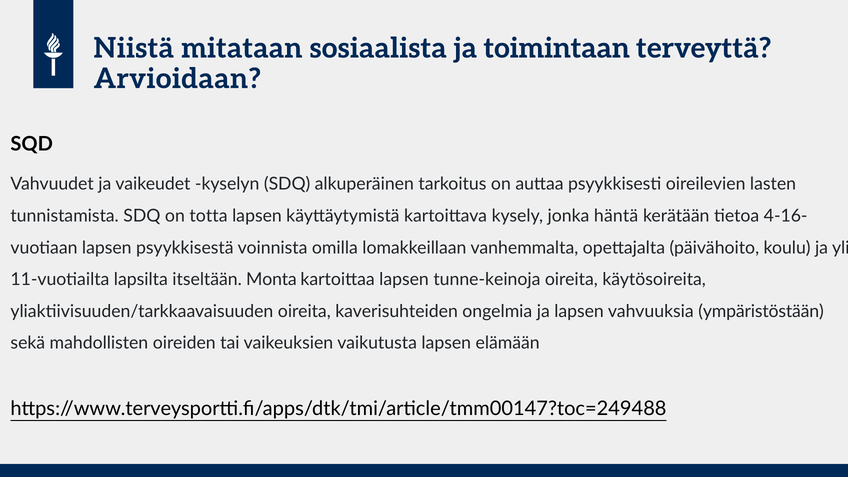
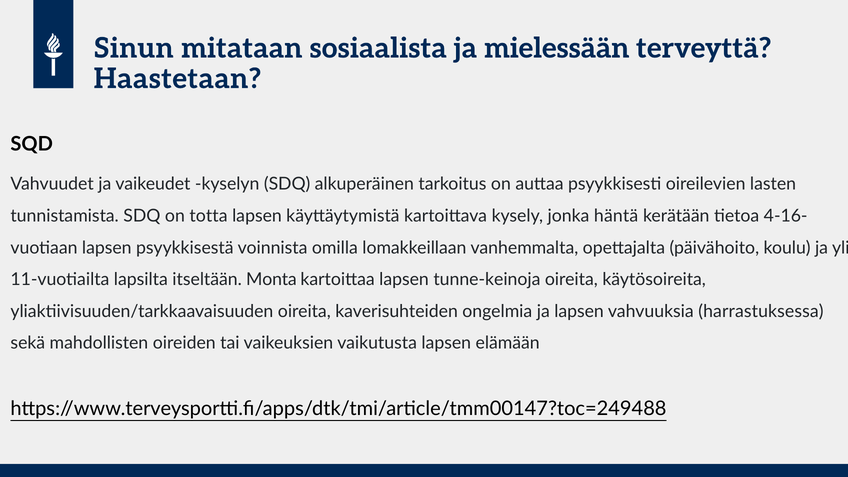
Niistä: Niistä -> Sinun (134, 48)
toimintaan: toimintaan -> mielessään (557, 48)
Arvioidaan: Arvioidaan -> Haastetaan (178, 79)
ympäristöstään: ympäristöstään -> harrastuksessa (761, 311)
